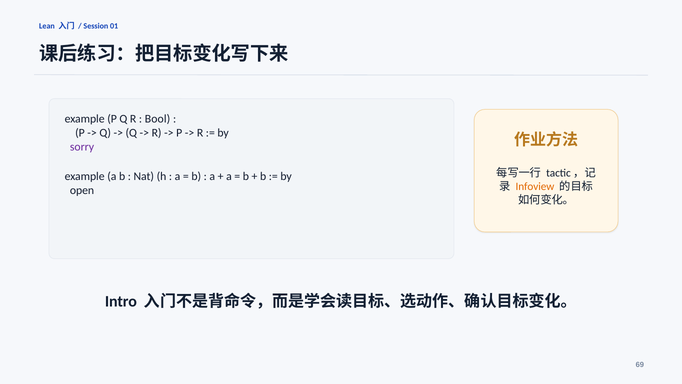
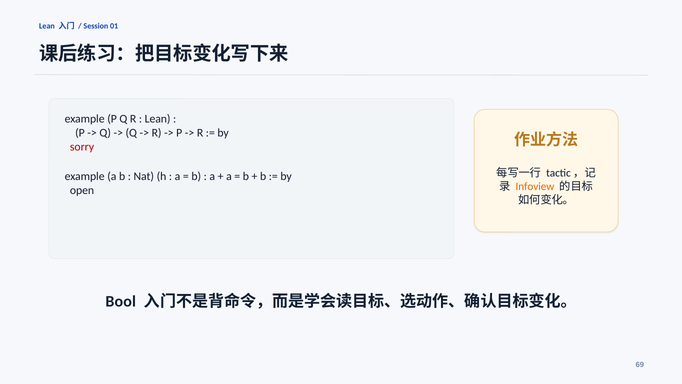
Bool: Bool -> Lean (158, 119)
sorry colour: purple -> red (82, 147)
Intro: Intro -> Bool (121, 301)
